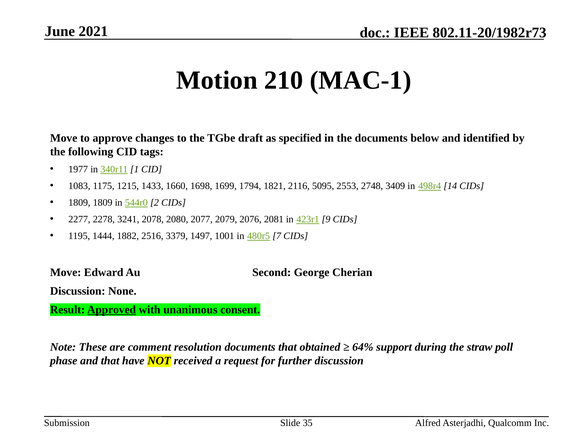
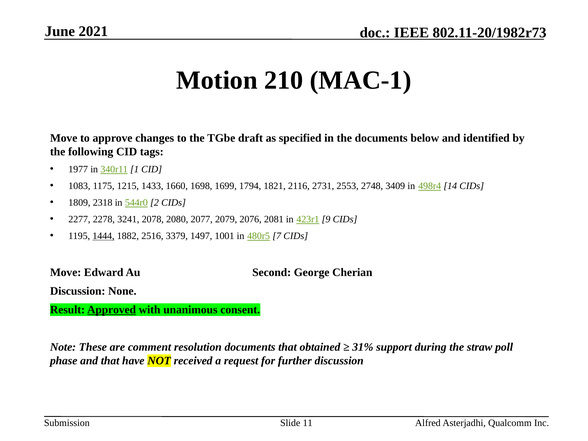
5095: 5095 -> 2731 (323, 186)
1809 1809: 1809 -> 2318 (103, 203)
1444 underline: none -> present (103, 236)
64%: 64% -> 31% (363, 347)
35: 35 -> 11 (308, 423)
